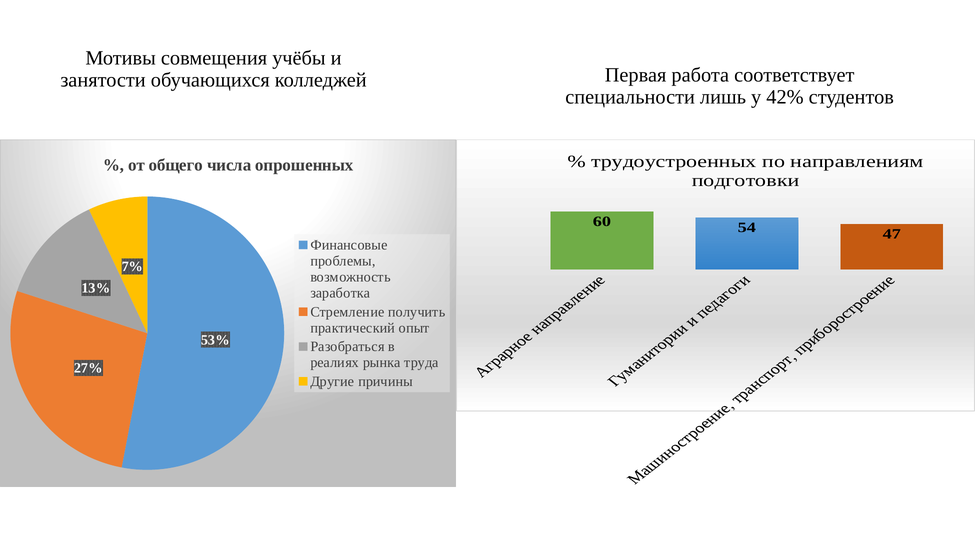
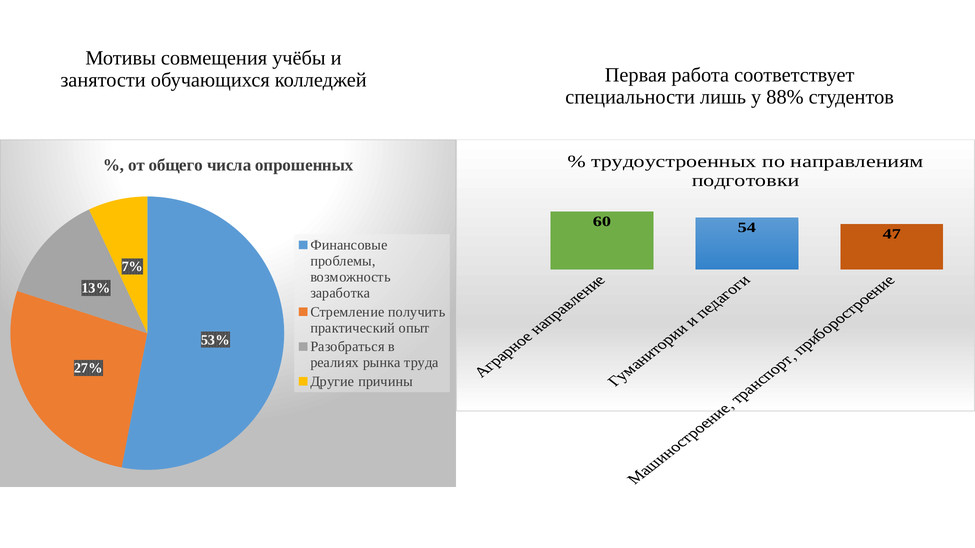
42%: 42% -> 88% (785, 97)
